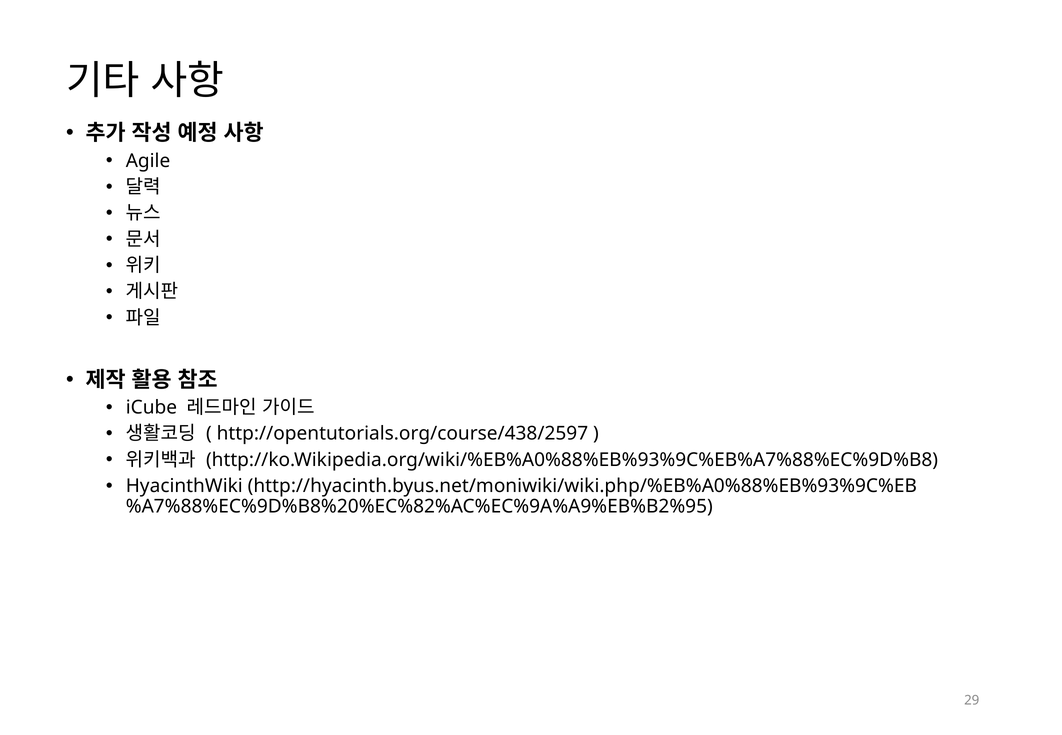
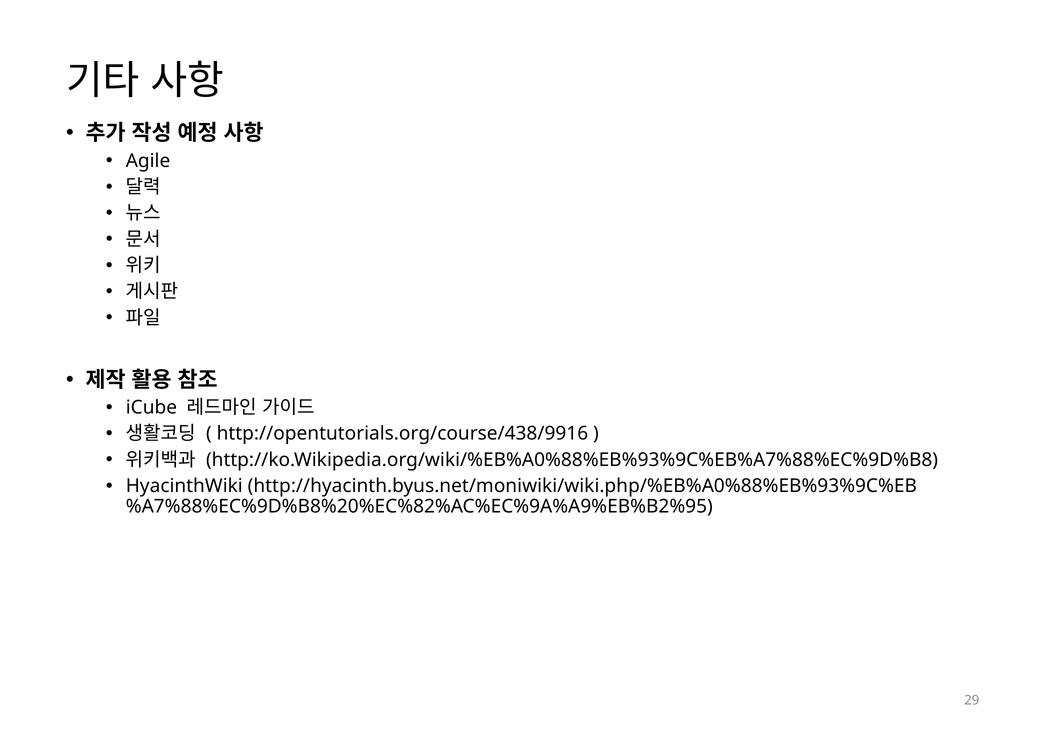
http://opentutorials.org/course/438/2597: http://opentutorials.org/course/438/2597 -> http://opentutorials.org/course/438/9916 (402, 434)
